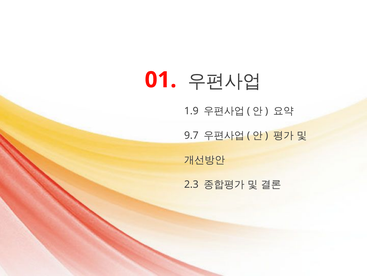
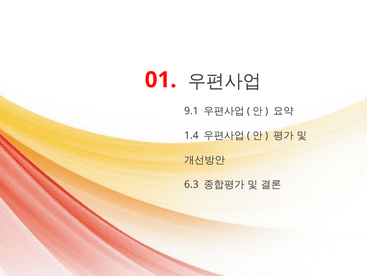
1.9: 1.9 -> 9.1 (191, 111)
9.7: 9.7 -> 1.4 (191, 135)
2.3: 2.3 -> 6.3 (191, 184)
